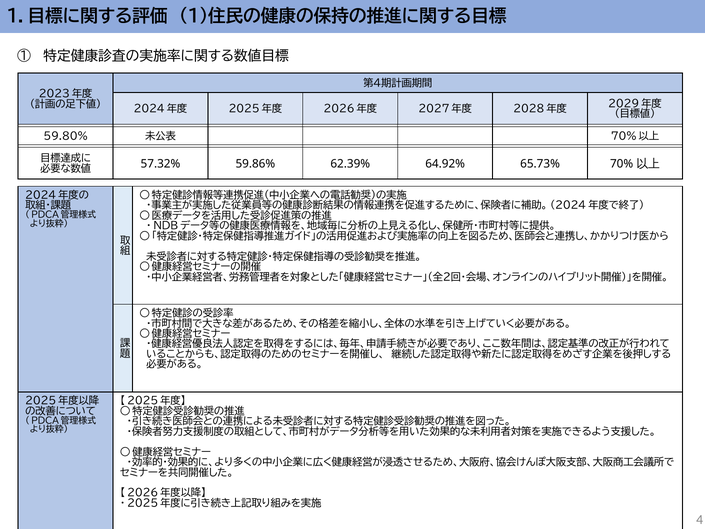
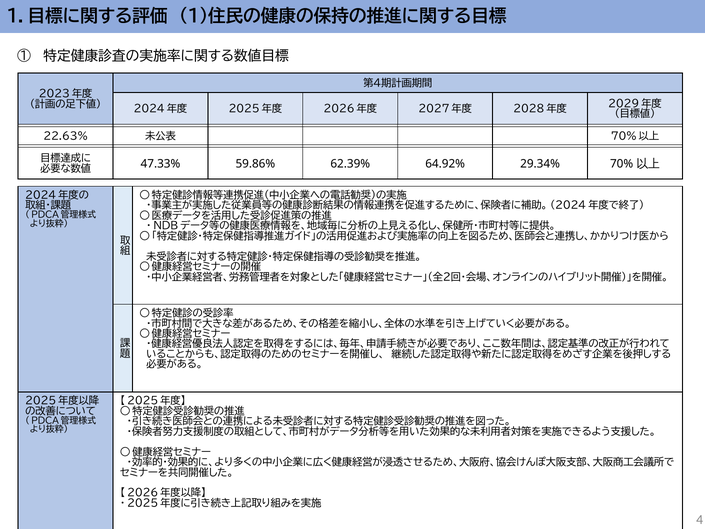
59.80%: 59.80% -> 22.63% (66, 136)
57.32%: 57.32% -> 47.33% (160, 164)
65.73%: 65.73% -> 29.34% (540, 164)
